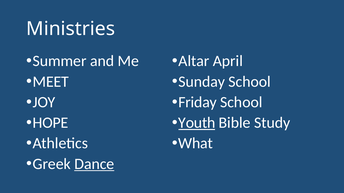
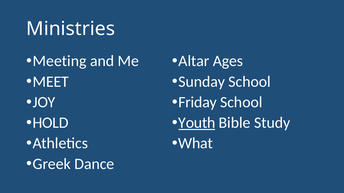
Summer: Summer -> Meeting (60, 61)
April: April -> Ages (228, 61)
HOPE: HOPE -> HOLD (51, 123)
Dance underline: present -> none (94, 164)
